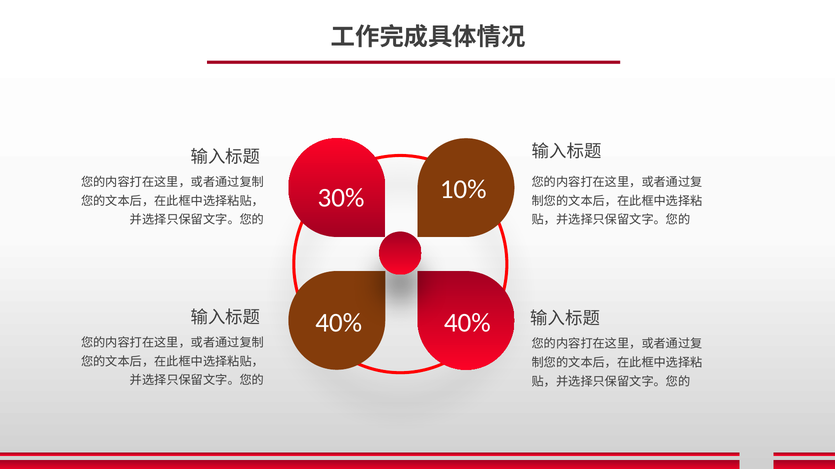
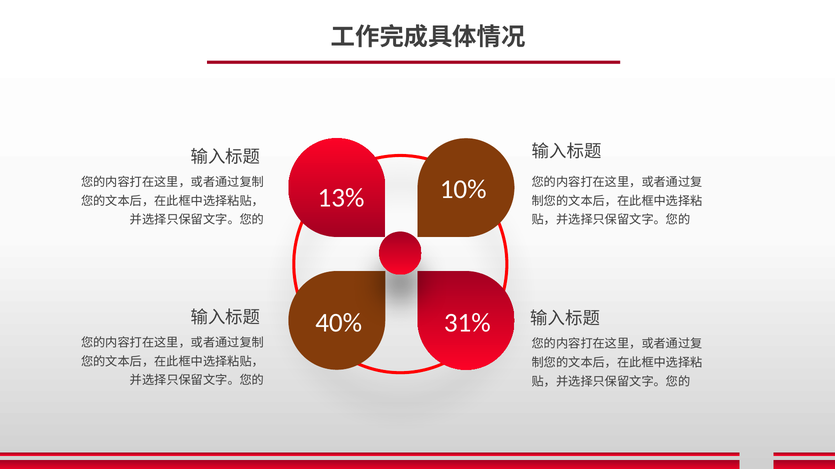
30%: 30% -> 13% (341, 198)
40%: 40% -> 31% (467, 323)
